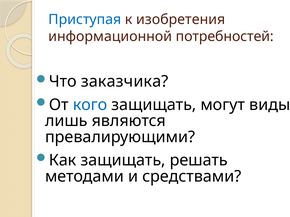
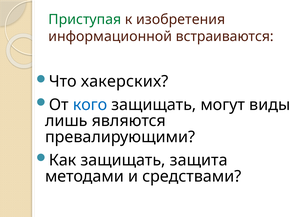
Приступая colour: blue -> green (85, 20)
потребностей: потребностей -> встраиваются (225, 36)
заказчика: заказчика -> хакерских (125, 82)
решать: решать -> защита (199, 161)
